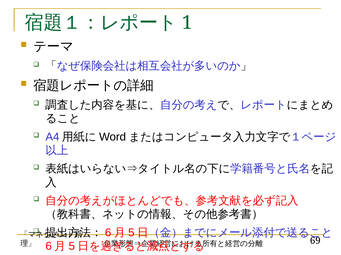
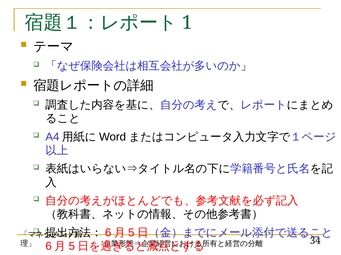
69: 69 -> 34 (315, 242)
